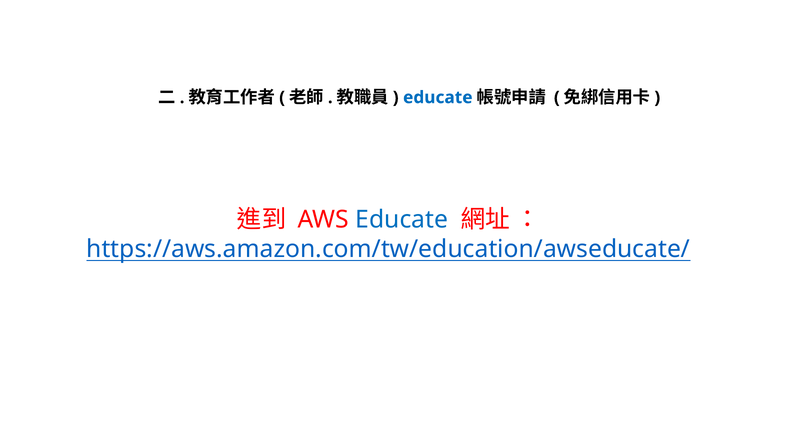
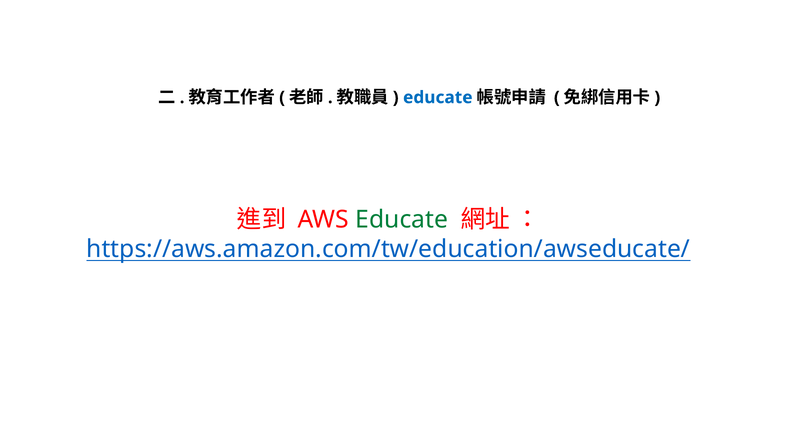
Educate colour: blue -> green (402, 219)
